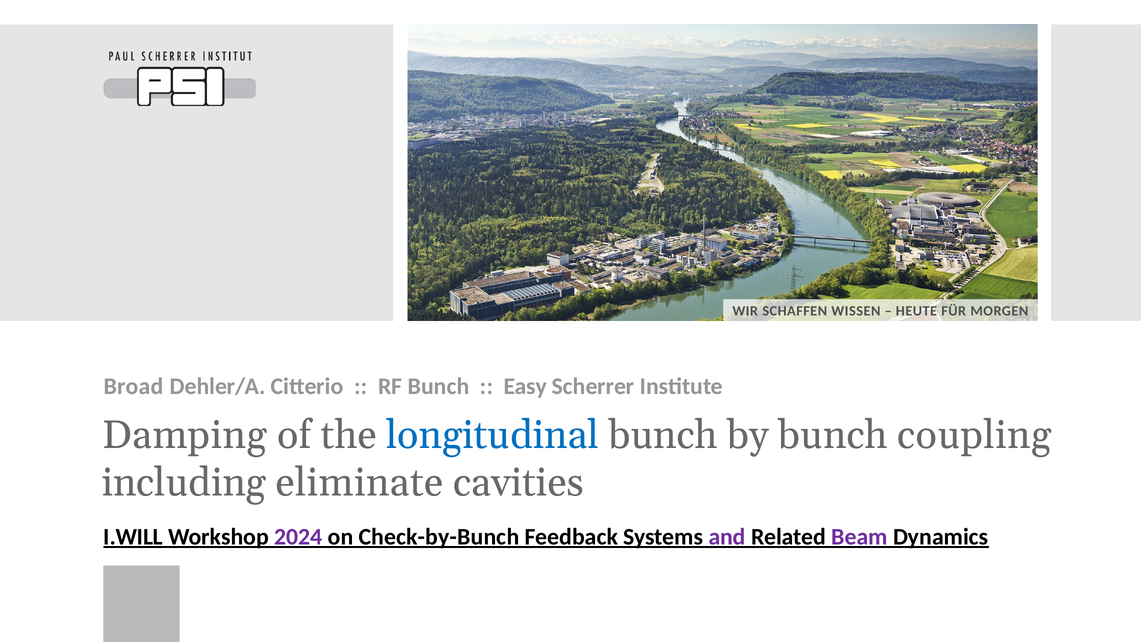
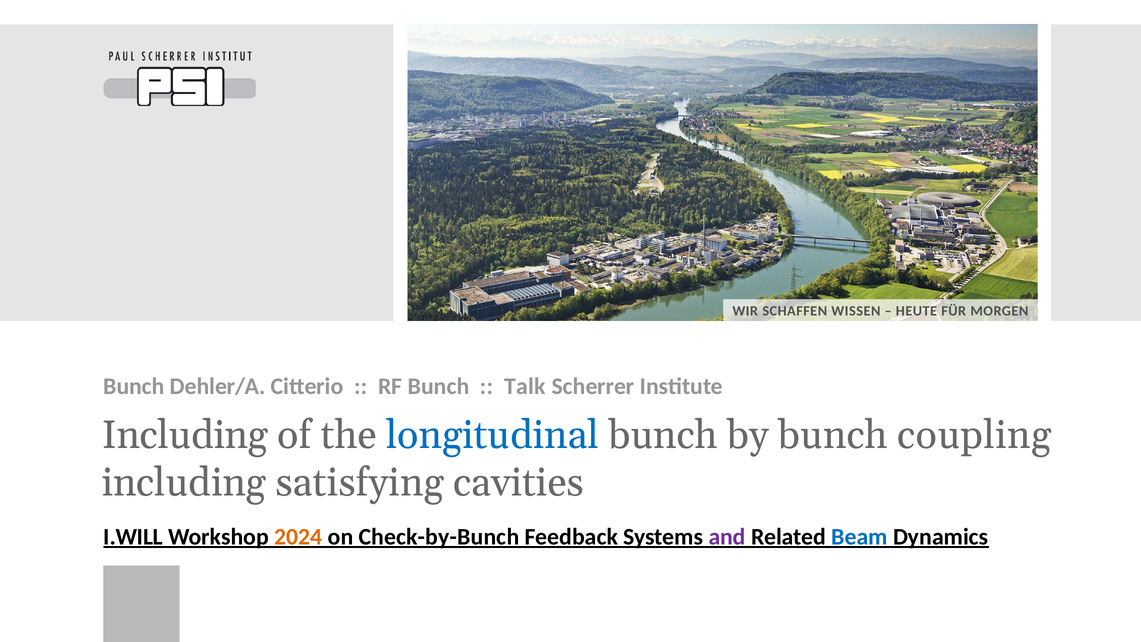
Broad: Broad -> Bunch (134, 386)
Easy: Easy -> Talk (525, 386)
Damping: Damping -> Including (185, 435)
eliminate: eliminate -> satisfying (360, 483)
2024 colour: purple -> orange (298, 537)
Beam colour: purple -> blue (860, 537)
